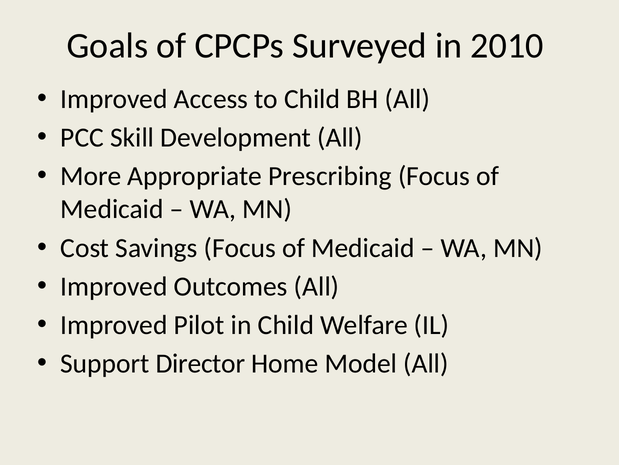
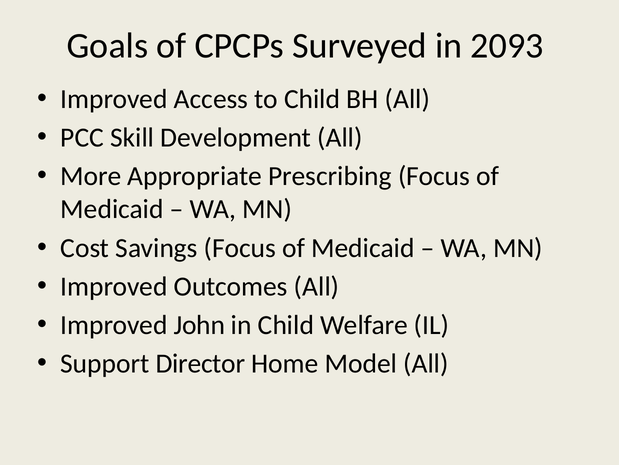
2010: 2010 -> 2093 (507, 46)
Pilot: Pilot -> John (199, 325)
